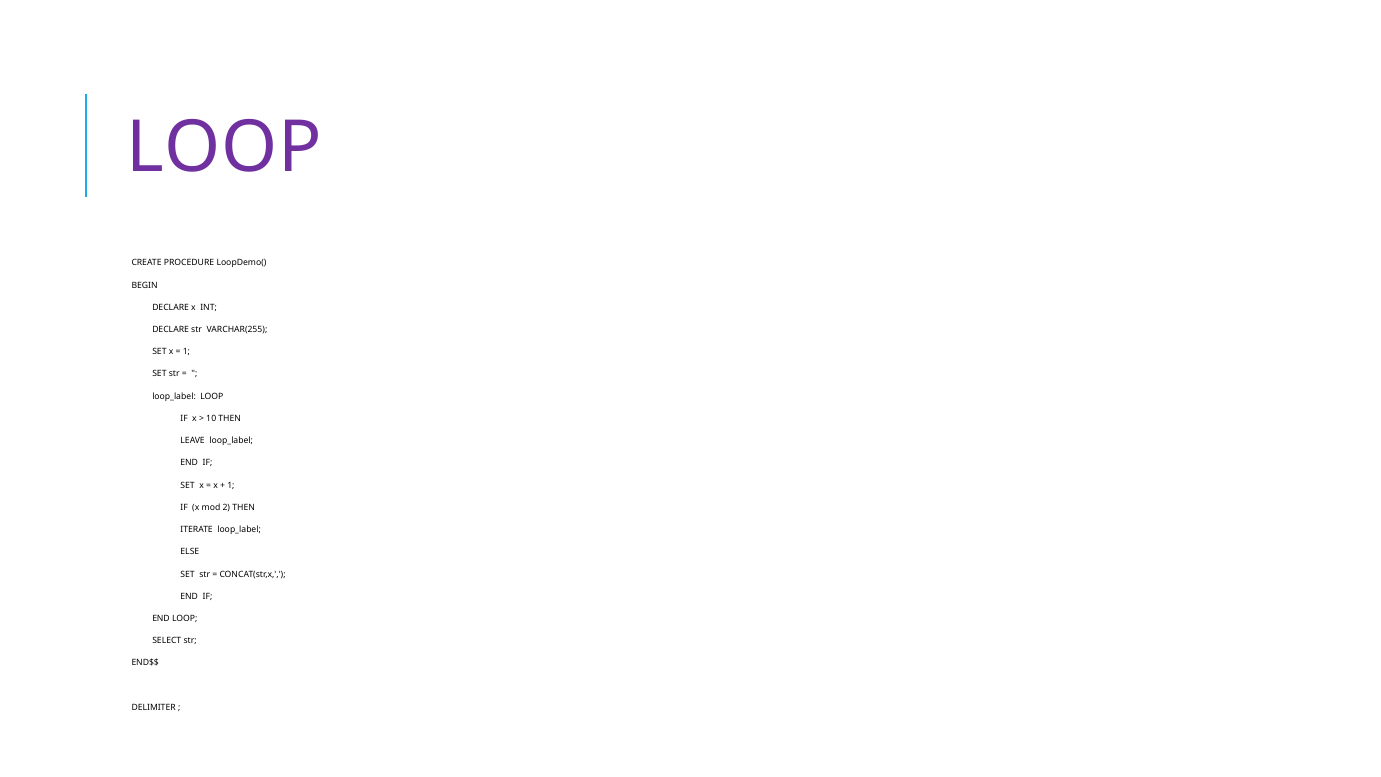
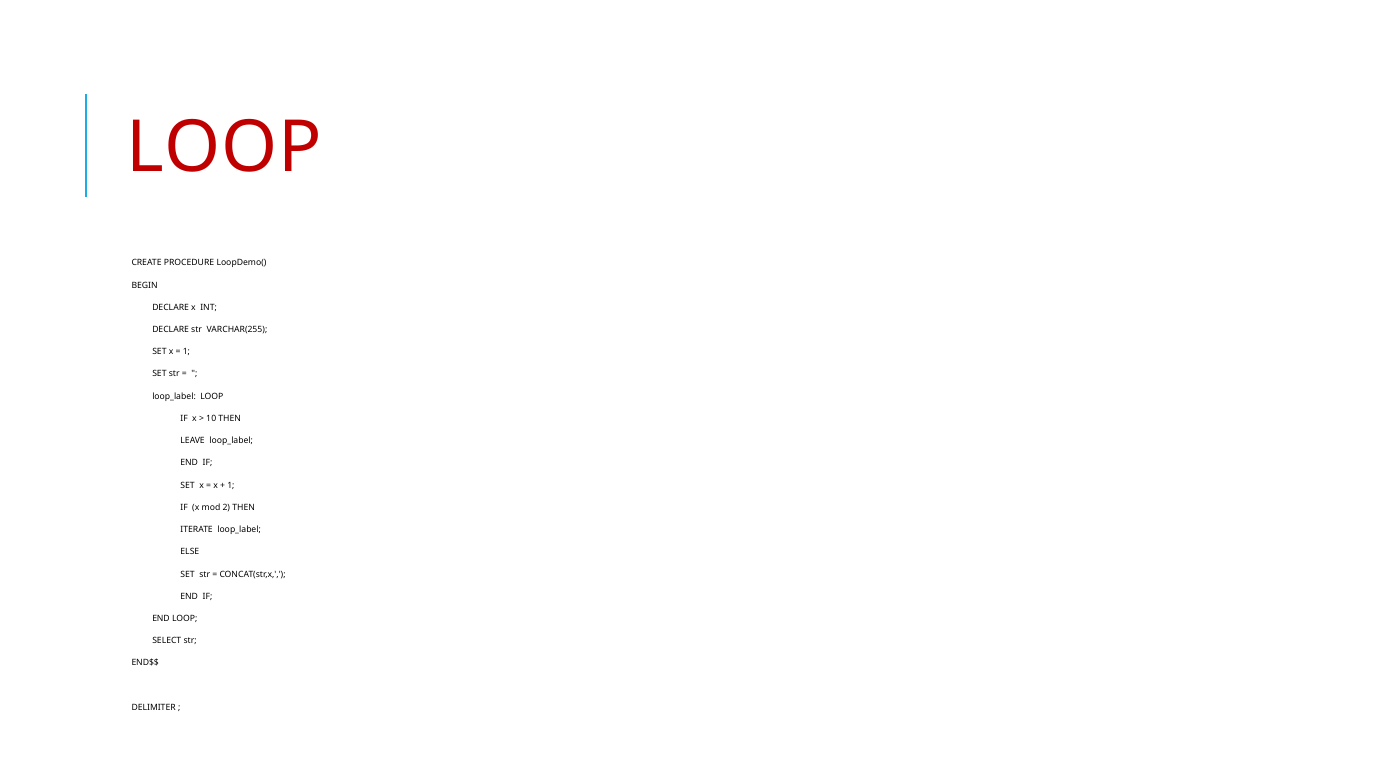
LOOP colour: purple -> red (224, 148)
